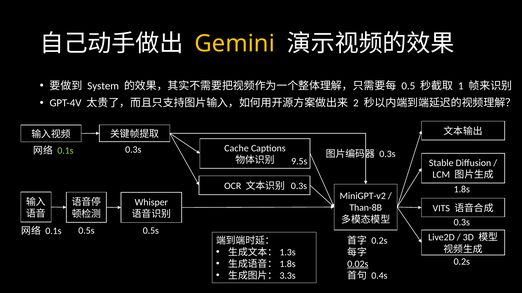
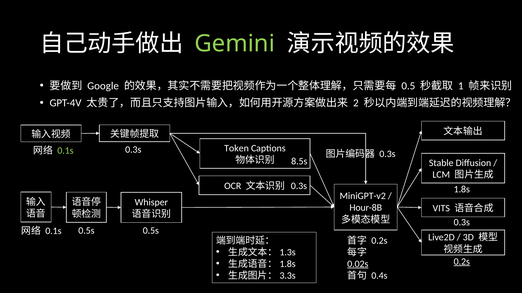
Gemini colour: yellow -> light green (235, 44)
System: System -> Google (103, 86)
Cache: Cache -> Token (237, 149)
9.5s: 9.5s -> 8.5s (299, 161)
Than-8B: Than-8B -> Hour-8B (366, 208)
0.2s underline: none -> present (462, 262)
